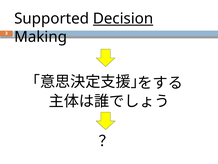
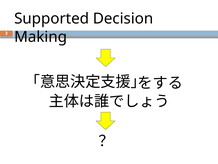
Decision underline: present -> none (123, 19)
